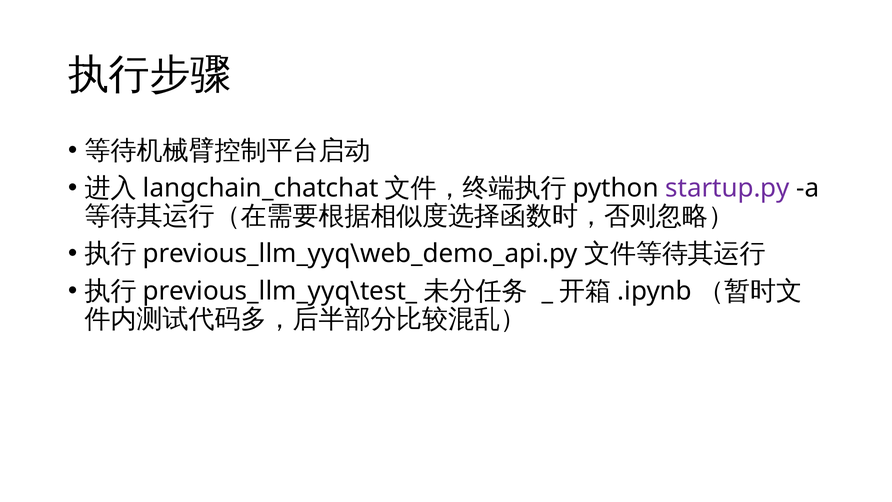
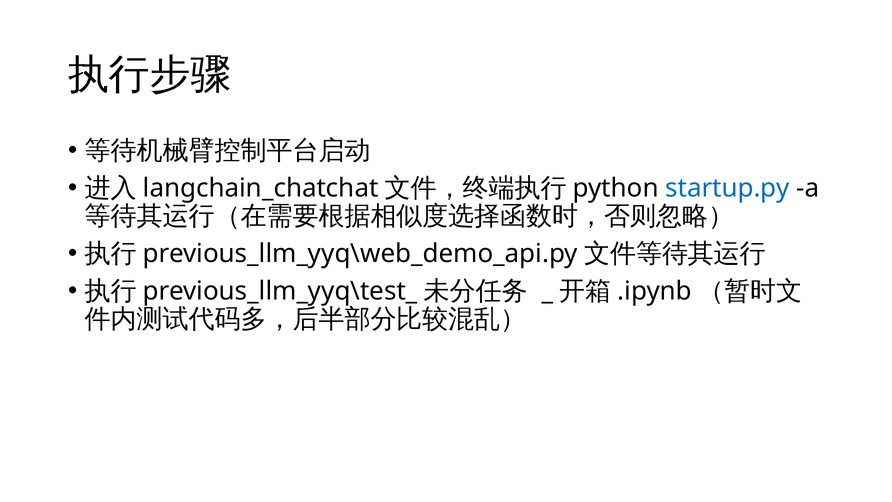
startup.py colour: purple -> blue (728, 188)
